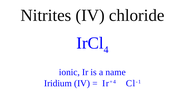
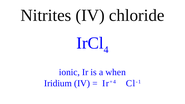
name: name -> when (116, 72)
